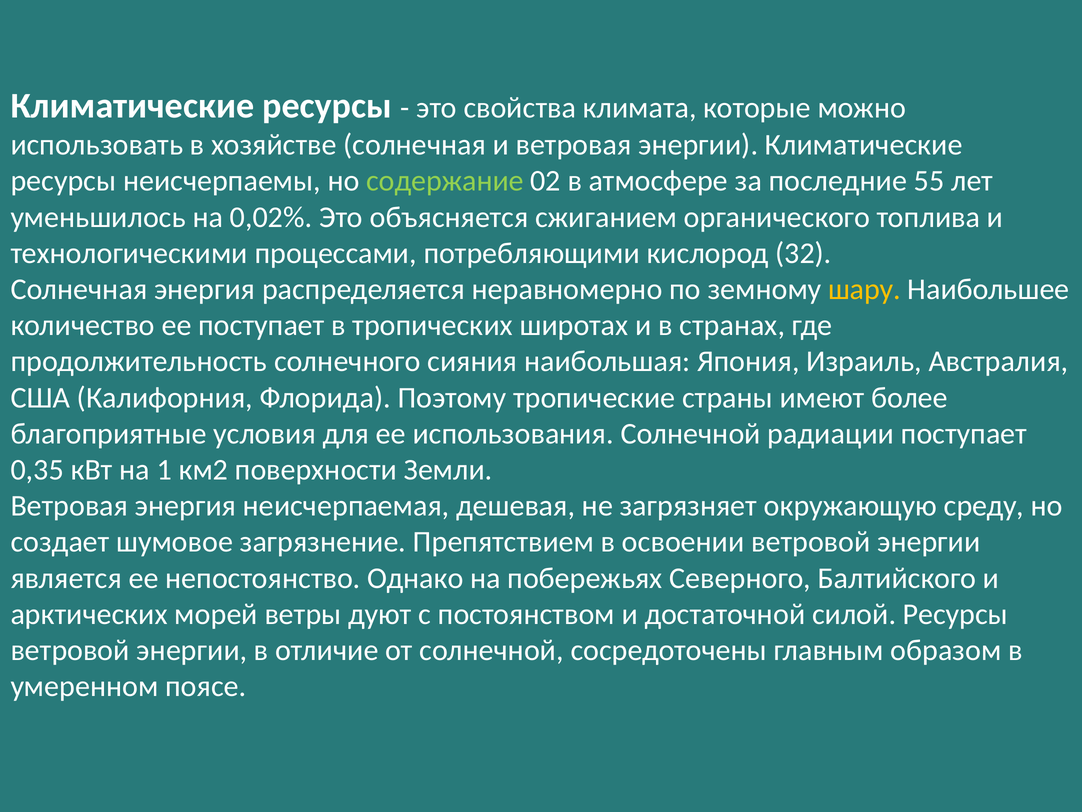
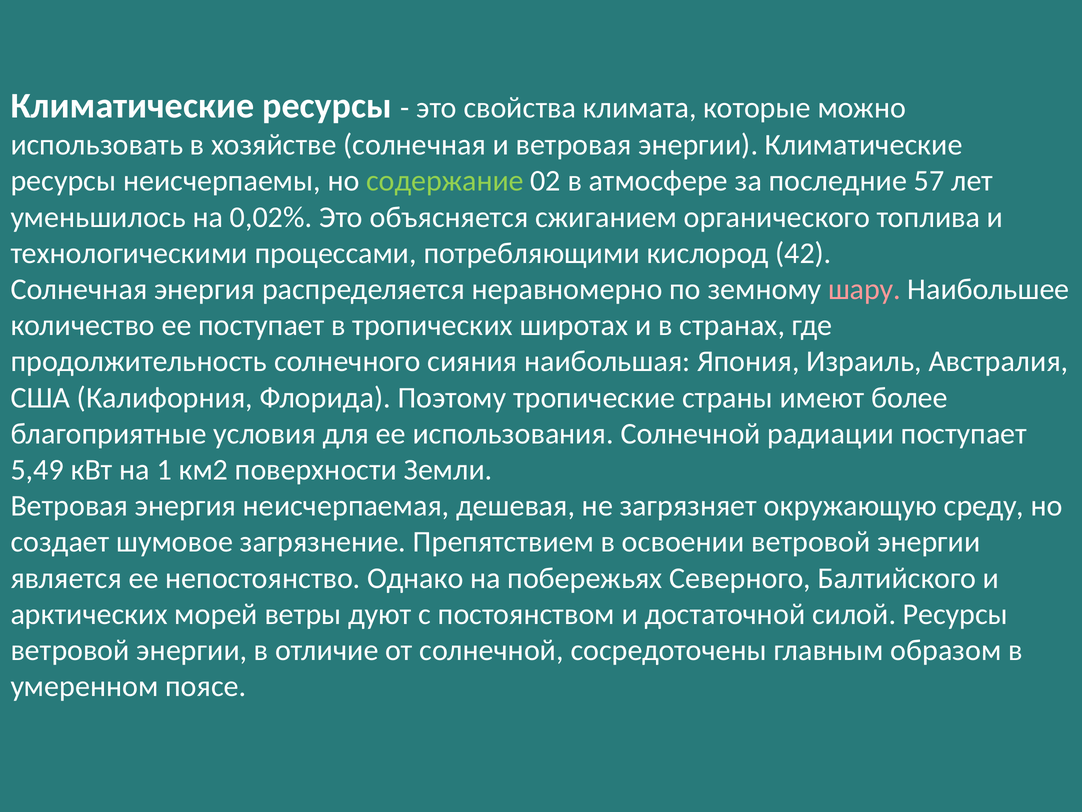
55: 55 -> 57 (929, 181)
32: 32 -> 42 (803, 253)
шару colour: yellow -> pink (864, 289)
0,35: 0,35 -> 5,49 (37, 470)
